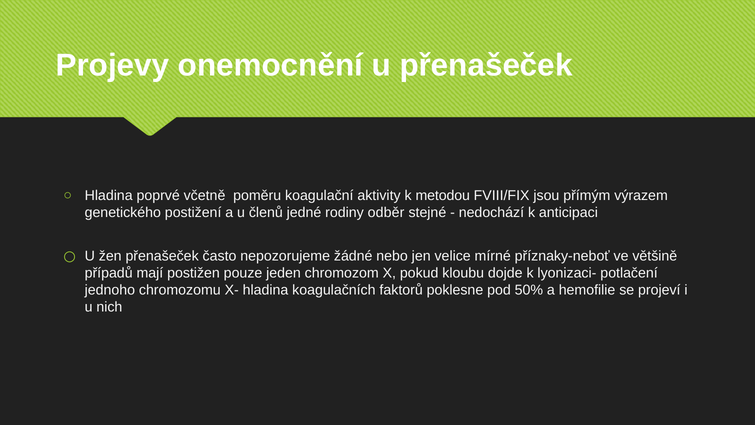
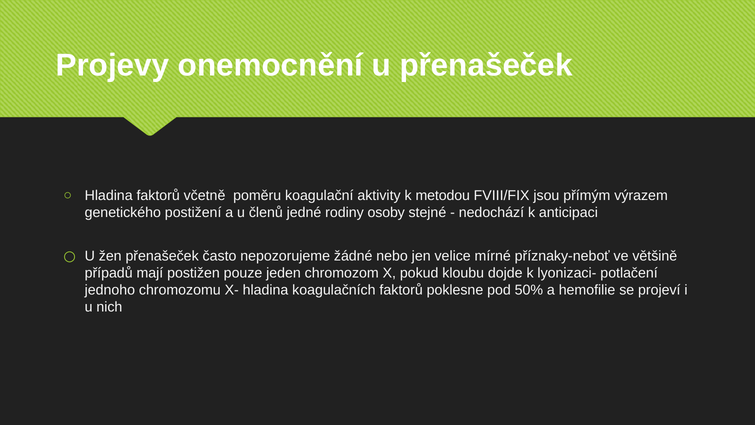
Hladina poprvé: poprvé -> faktorů (158, 196)
odběr: odběr -> osoby (386, 213)
